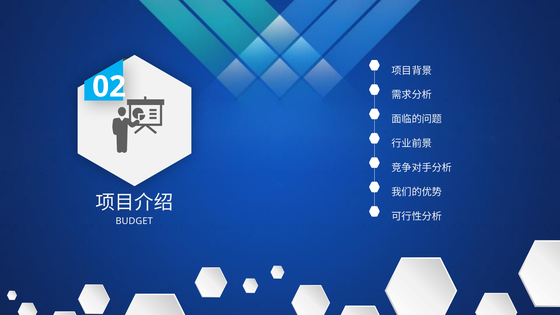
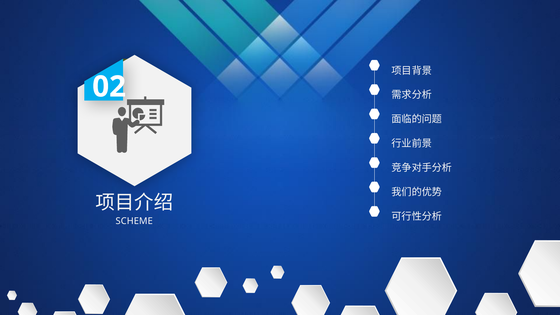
BUDGET: BUDGET -> SCHEME (134, 221)
